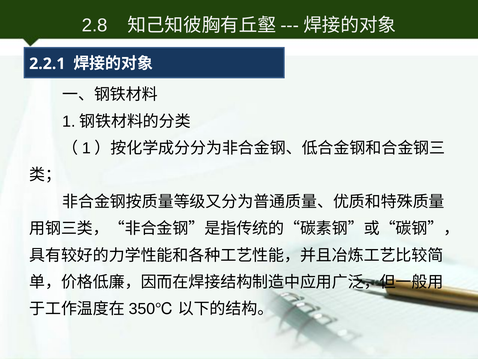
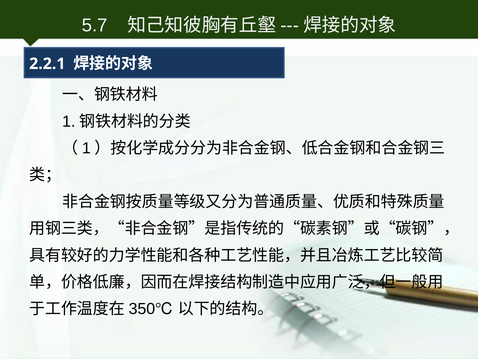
2.8: 2.8 -> 5.7 (95, 25)
